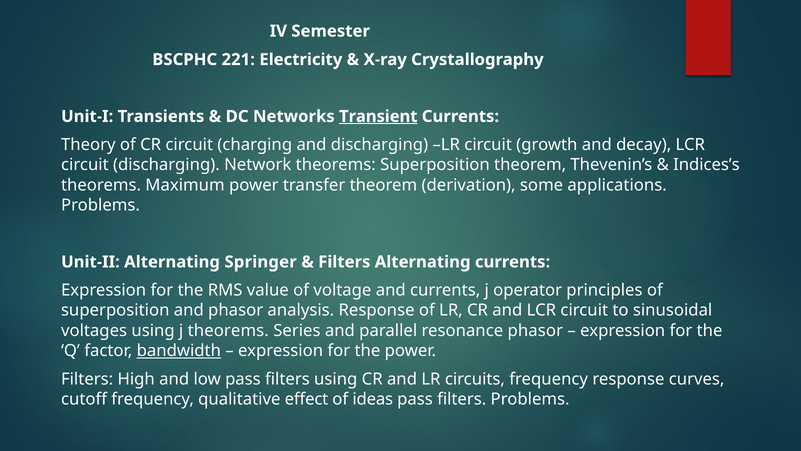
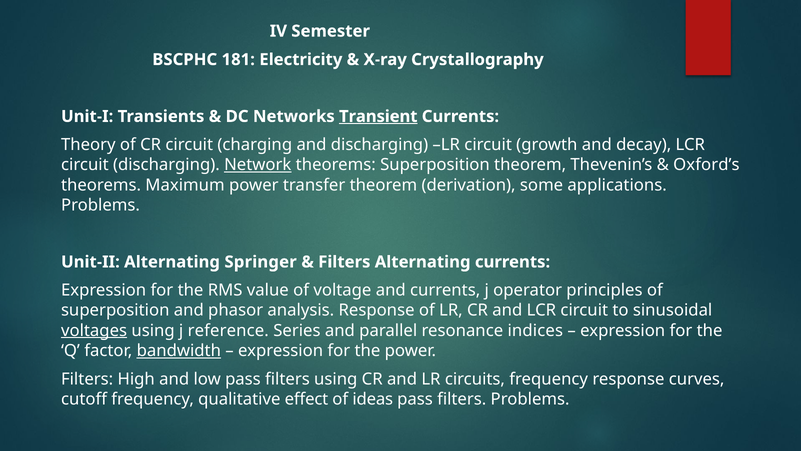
221: 221 -> 181 (238, 60)
Network underline: none -> present (258, 165)
Indices’s: Indices’s -> Oxford’s (706, 165)
voltages underline: none -> present (94, 330)
j theorems: theorems -> reference (228, 330)
resonance phasor: phasor -> indices (535, 330)
